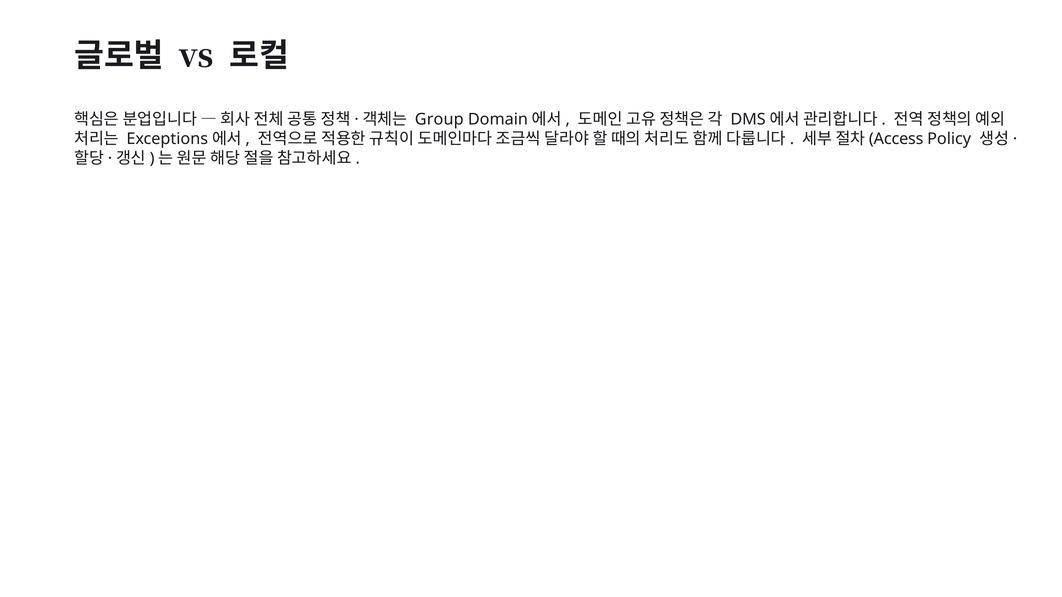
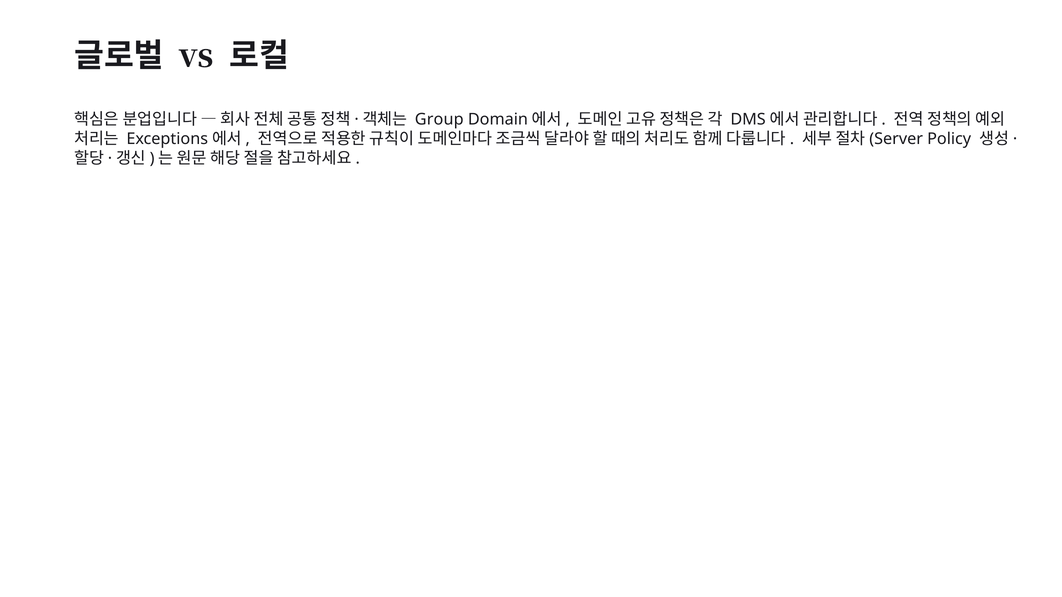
Access: Access -> Server (896, 139)
